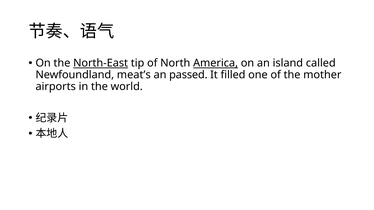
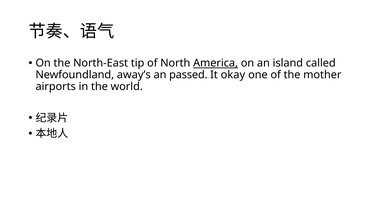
North-East underline: present -> none (101, 63)
meat’s: meat’s -> away’s (134, 75)
filled: filled -> okay (233, 75)
